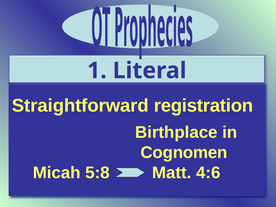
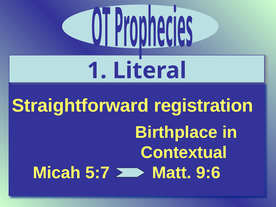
Cognomen: Cognomen -> Contextual (184, 152)
5:8: 5:8 -> 5:7 (97, 173)
4:6: 4:6 -> 9:6 (208, 173)
